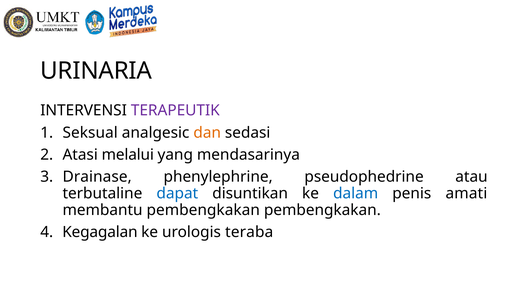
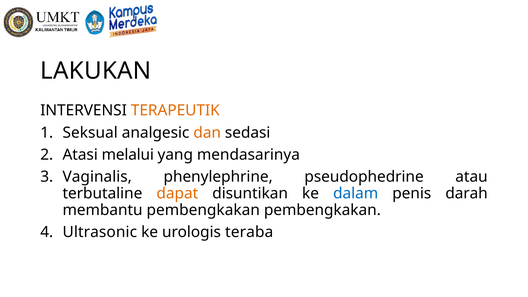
URINARIA: URINARIA -> LAKUKAN (96, 71)
TERAPEUTIK colour: purple -> orange (175, 111)
Drainase: Drainase -> Vaginalis (97, 177)
dapat colour: blue -> orange (177, 193)
amati: amati -> darah (467, 193)
Kegagalan: Kegagalan -> Ultrasonic (100, 232)
